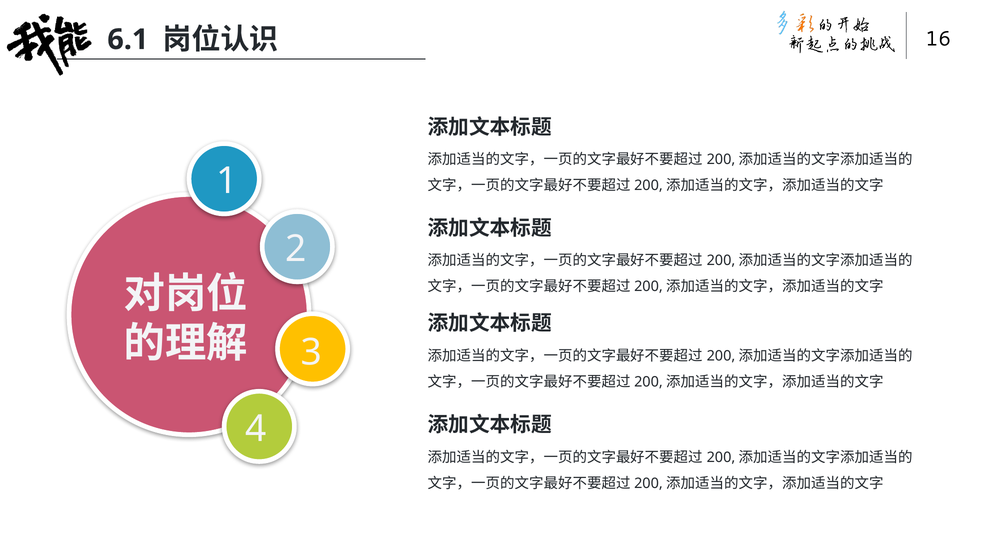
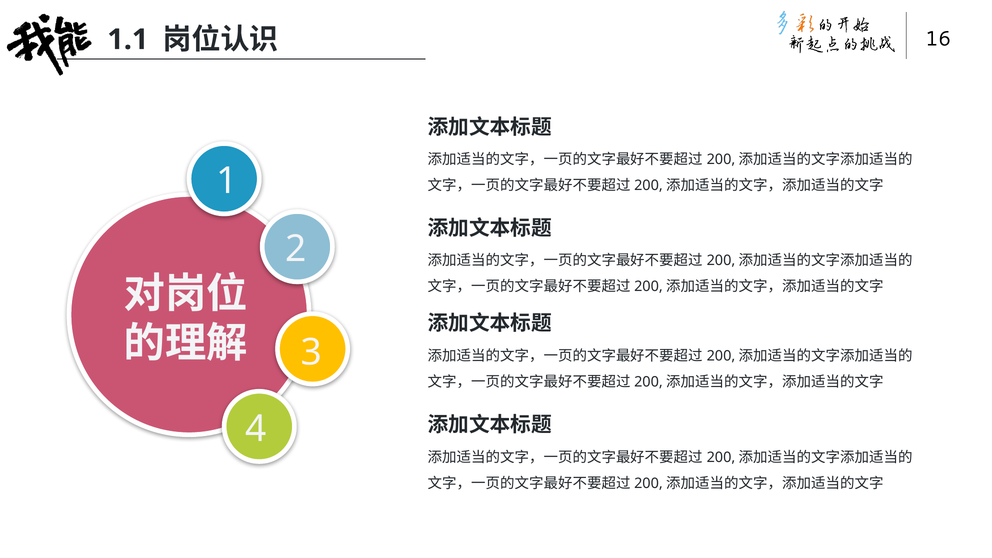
6.1: 6.1 -> 1.1 (128, 39)
